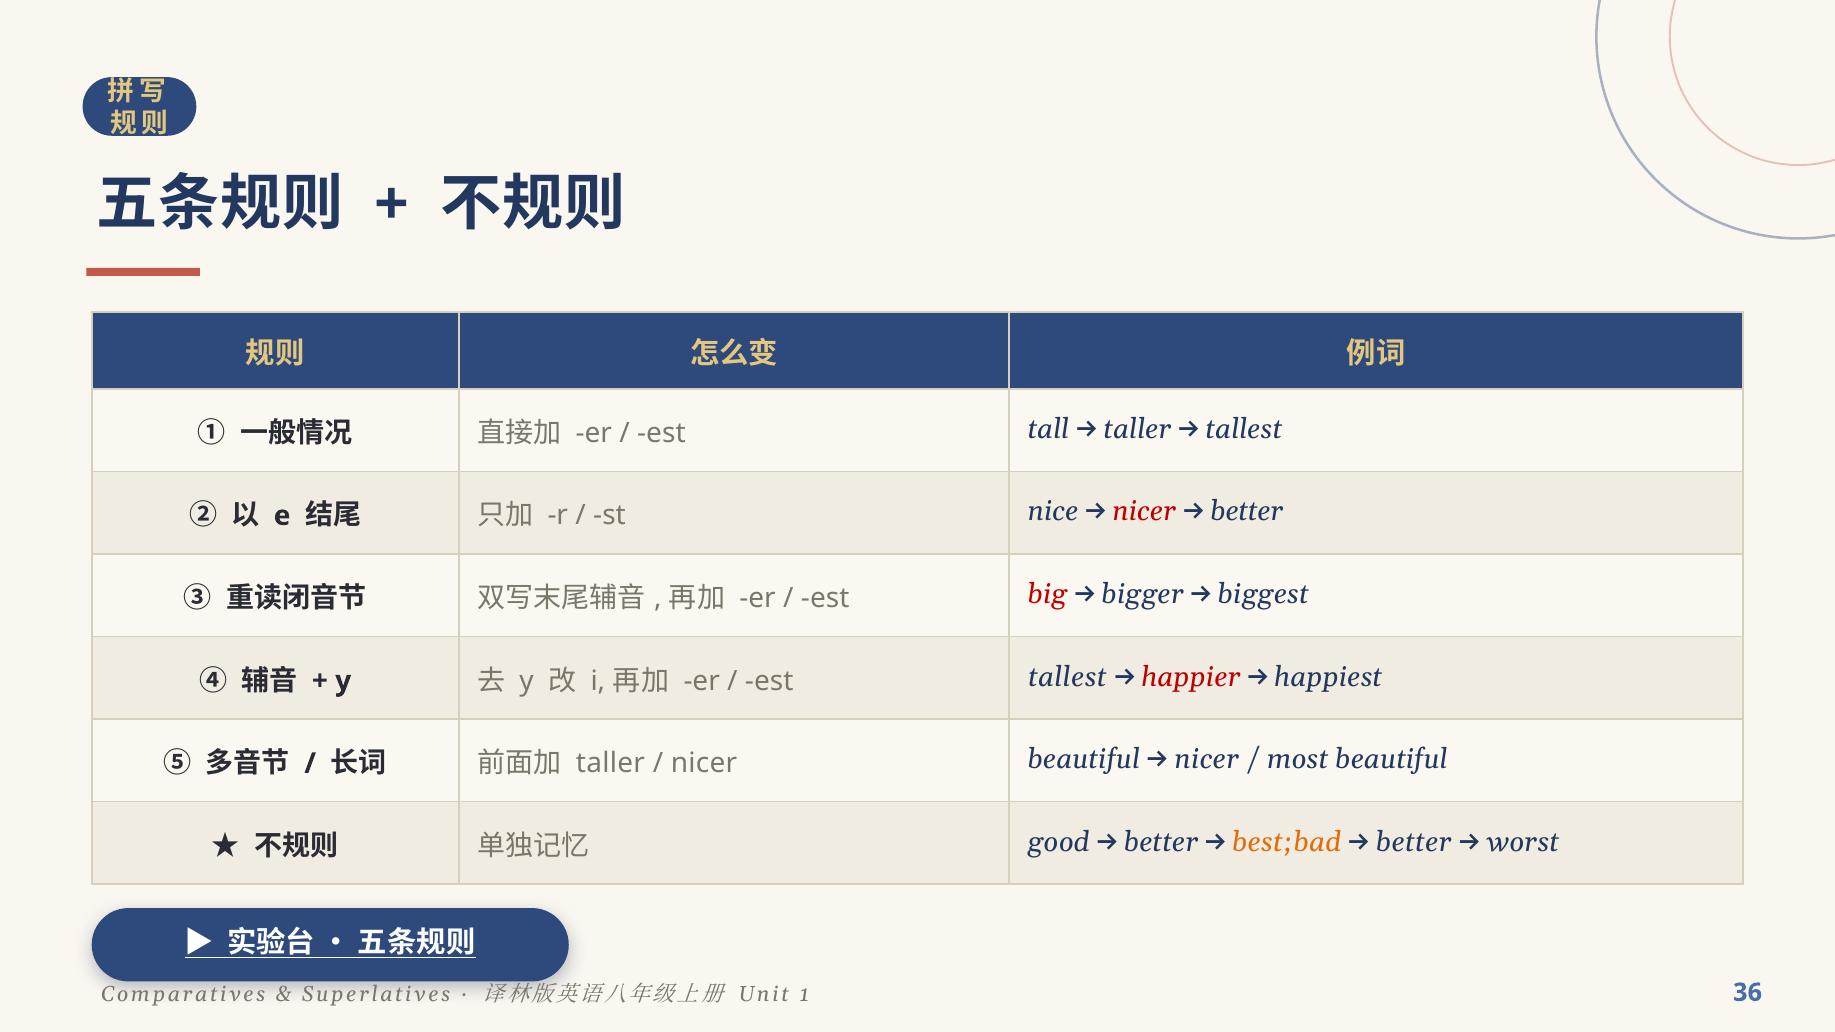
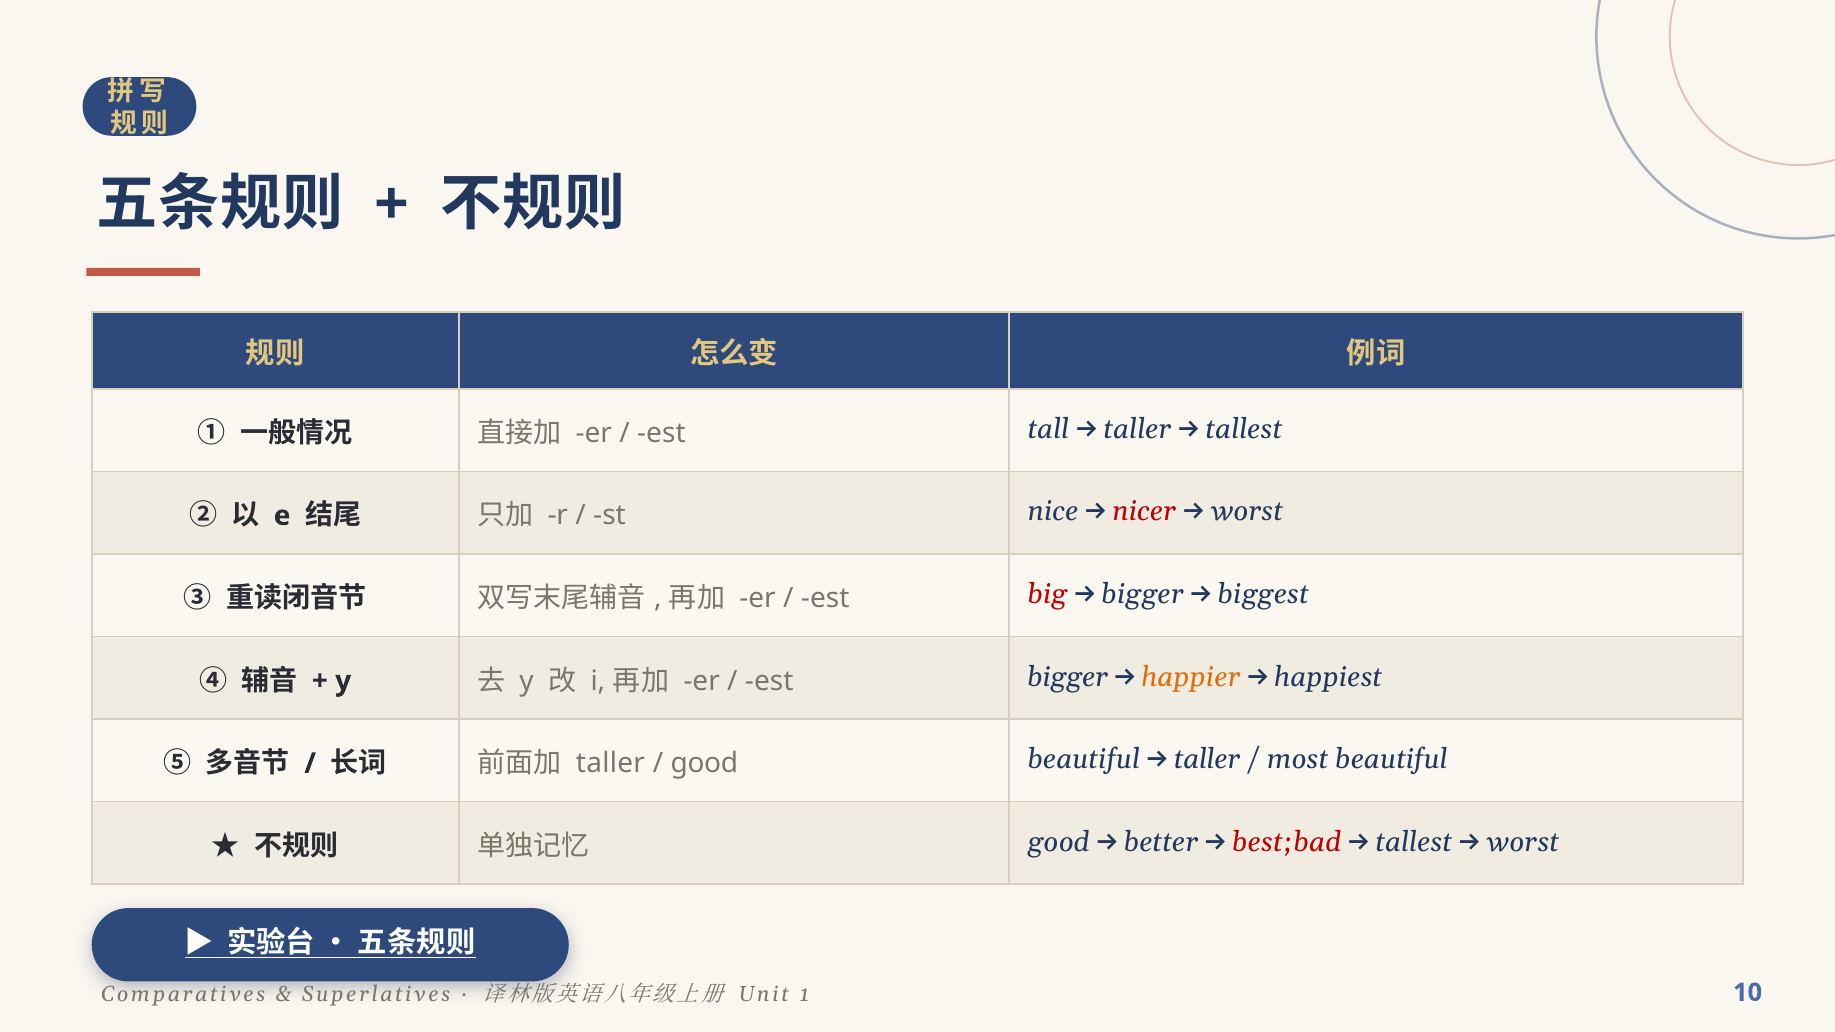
better: better -> worst (1247, 512)
est tallest: tallest -> bigger (1068, 677)
happier colour: red -> orange (1191, 677)
nicer: nicer -> good (704, 764)
nicer: nicer -> taller (1207, 760)
best;bad colour: orange -> red (1287, 842)
better: better -> tallest (1414, 842)
36: 36 -> 10 (1748, 993)
